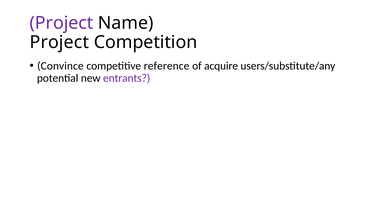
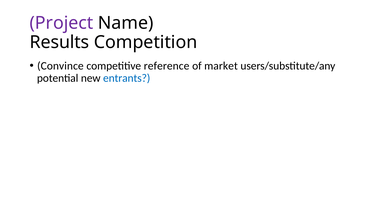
Project: Project -> Results (59, 42)
acquire: acquire -> market (221, 66)
entrants colour: purple -> blue (127, 78)
